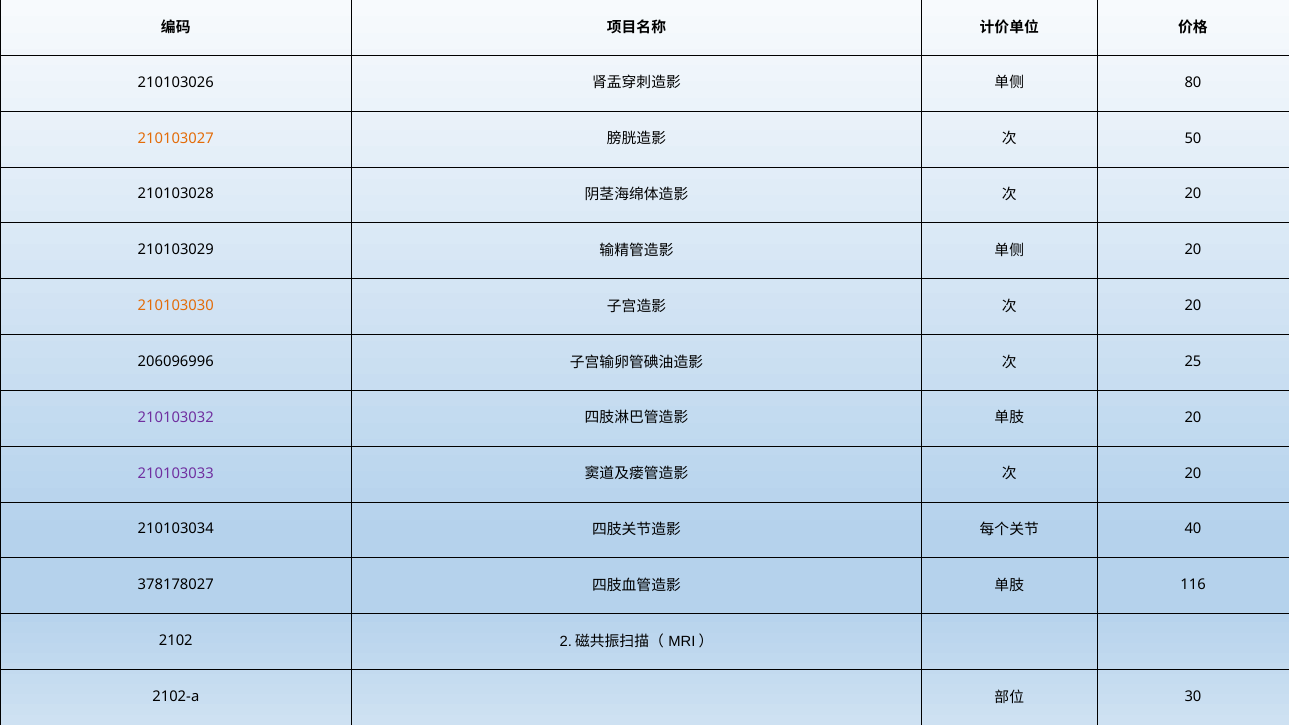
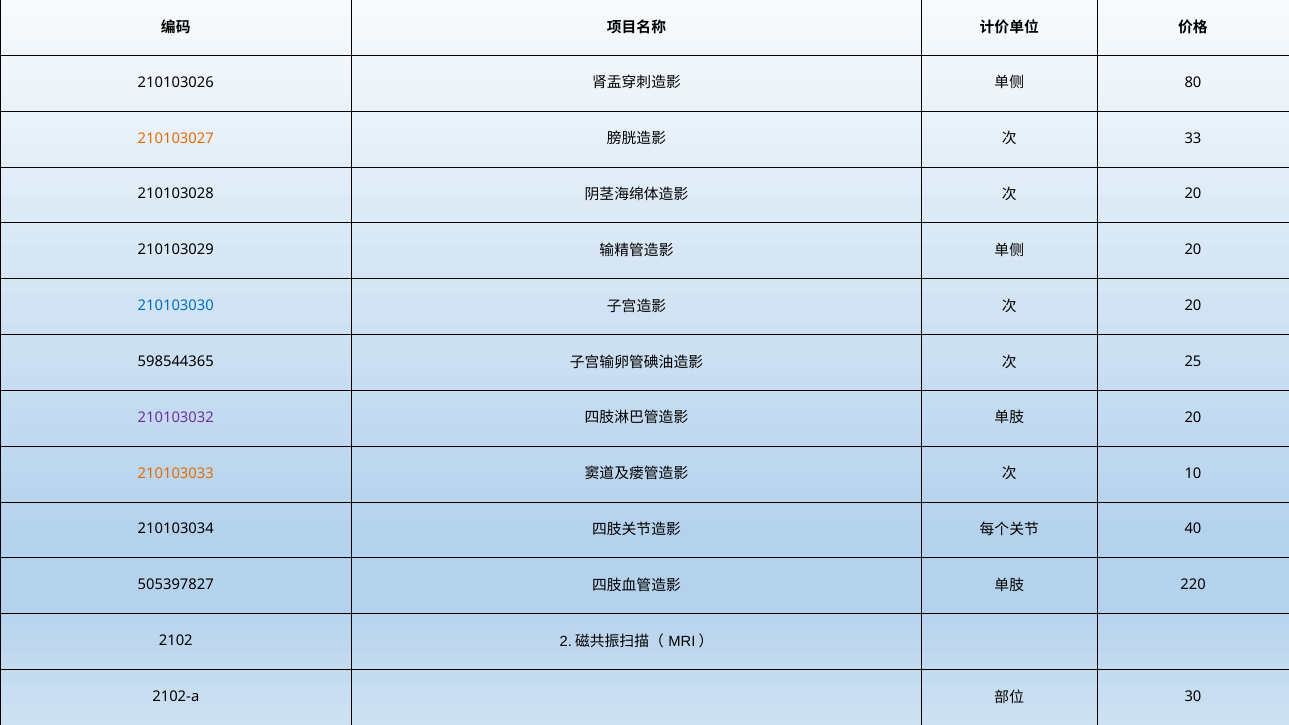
50: 50 -> 33 (1193, 138)
210103030 colour: orange -> blue (176, 306)
206096996: 206096996 -> 598544365 (176, 361)
210103033 colour: purple -> orange (176, 473)
20: 20 -> 10 (1193, 473)
378178027: 378178027 -> 505397827 (176, 585)
116: 116 -> 220 (1193, 585)
